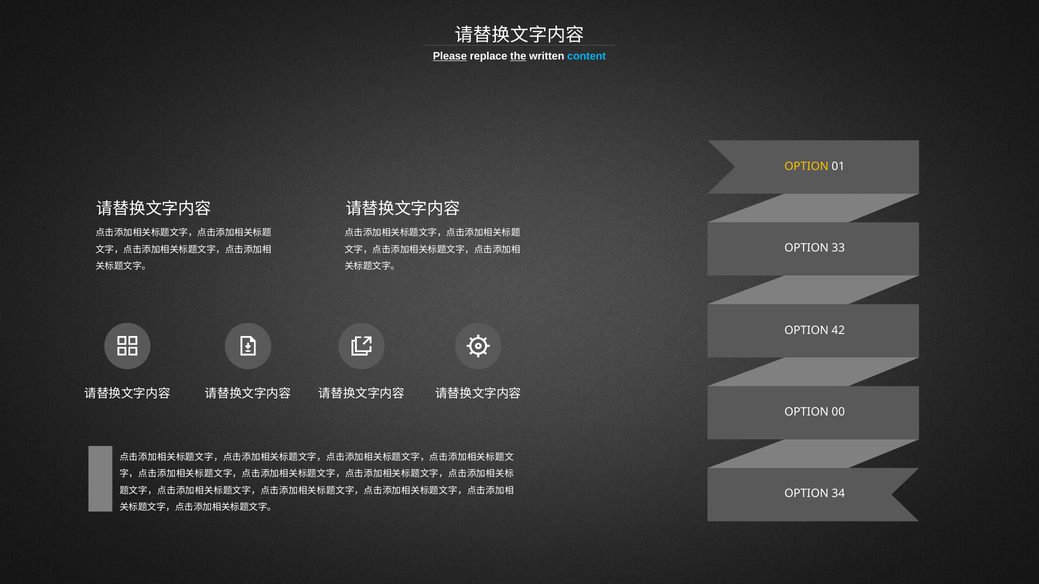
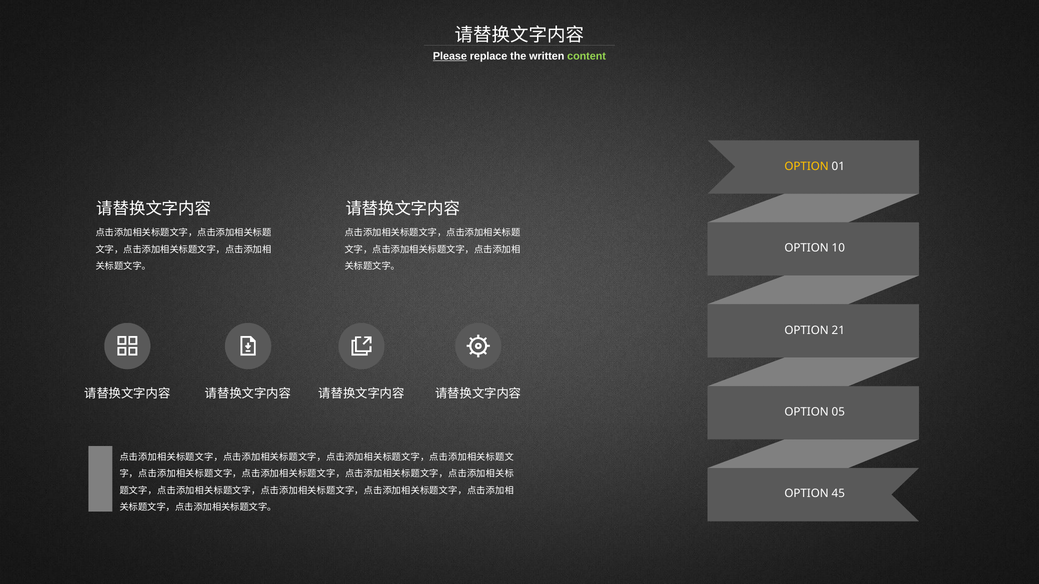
the underline: present -> none (518, 56)
content colour: light blue -> light green (587, 56)
33: 33 -> 10 (838, 248)
42: 42 -> 21 (838, 330)
00: 00 -> 05 (838, 412)
34: 34 -> 45 (838, 494)
